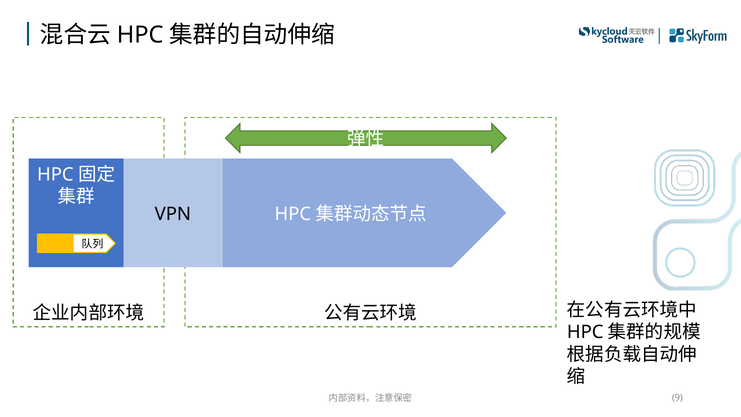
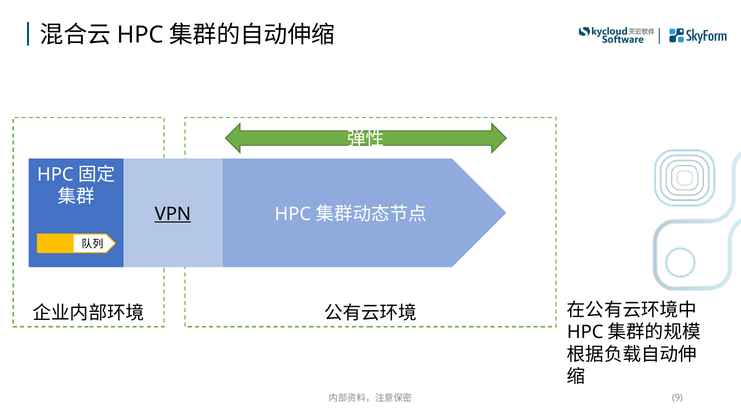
VPN underline: none -> present (173, 214)
